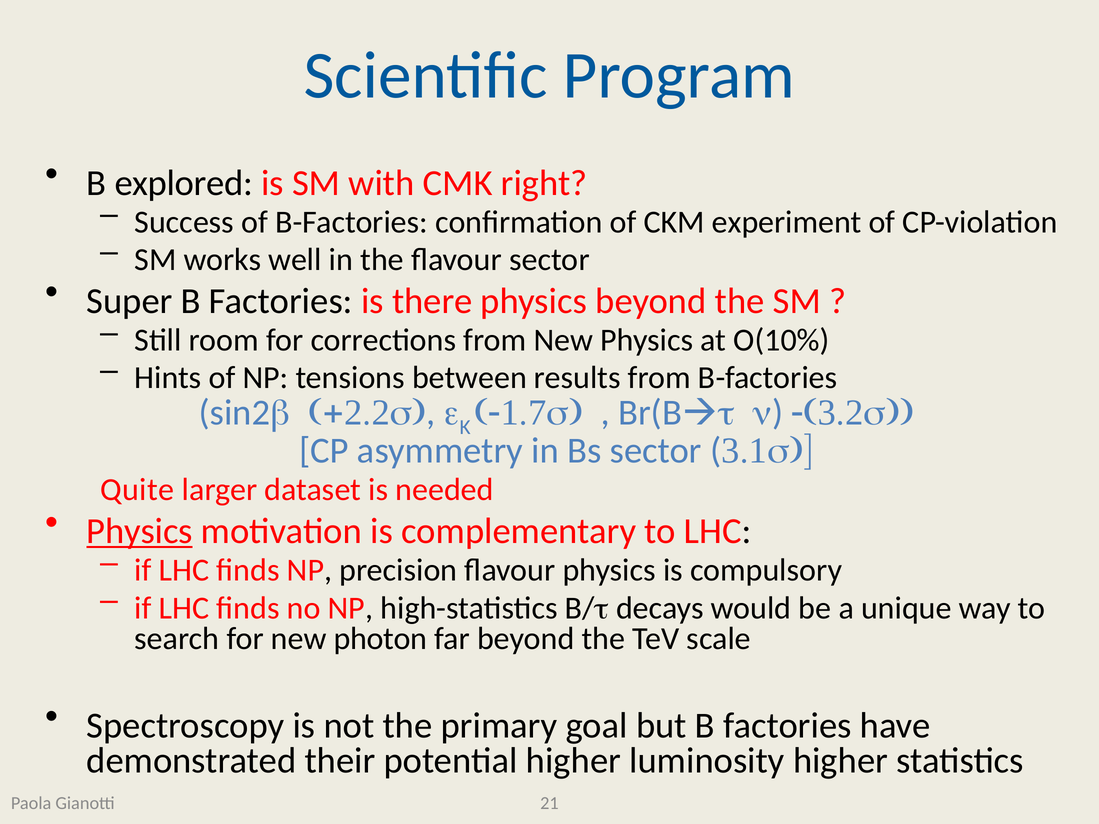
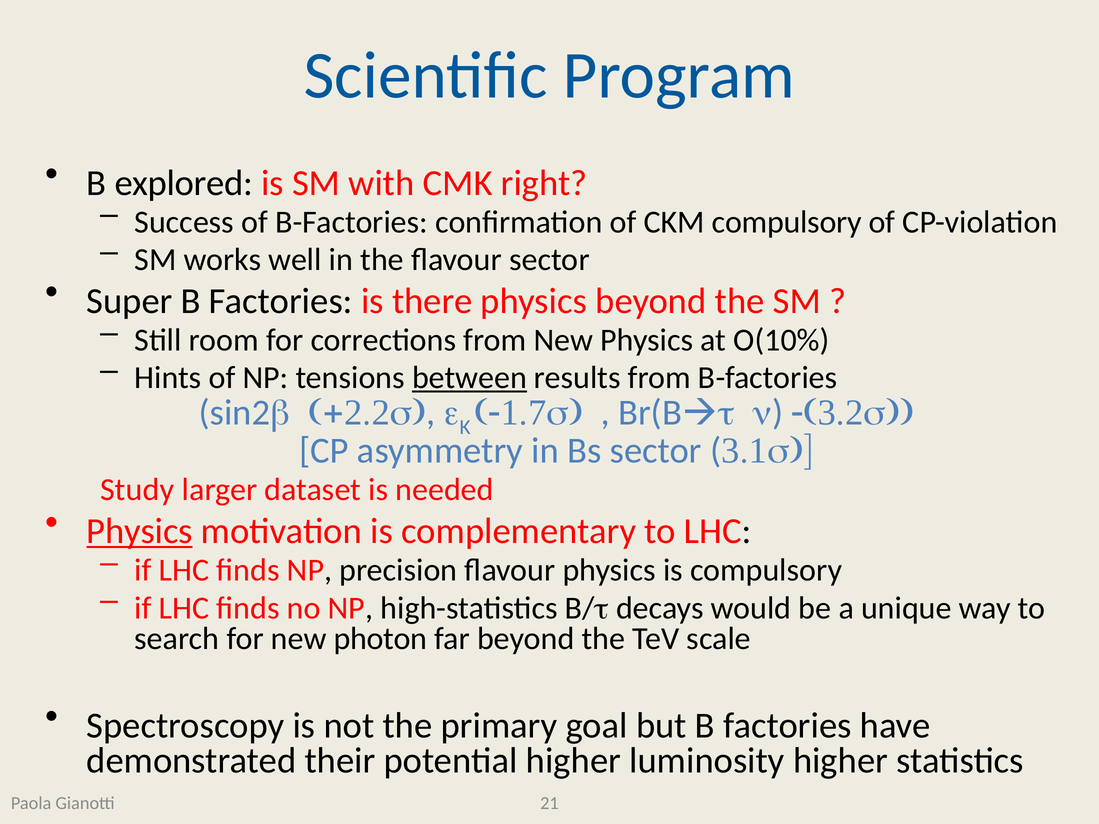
CKM experiment: experiment -> compulsory (787, 222)
between underline: none -> present (469, 378)
Quite: Quite -> Study (137, 490)
